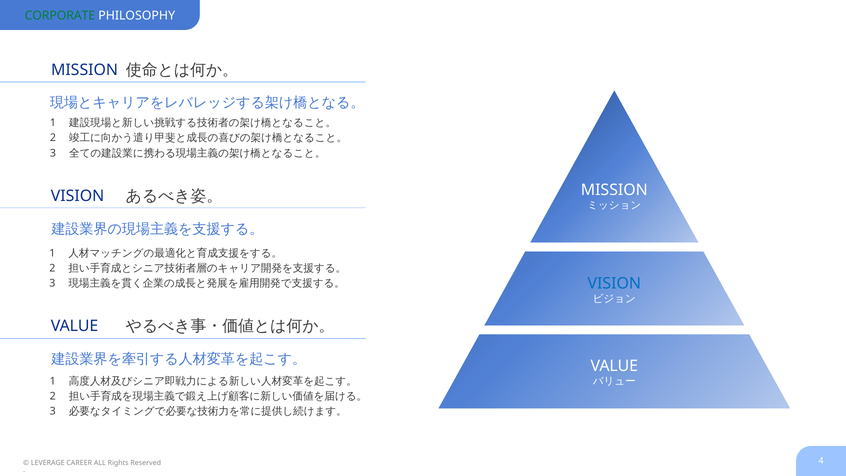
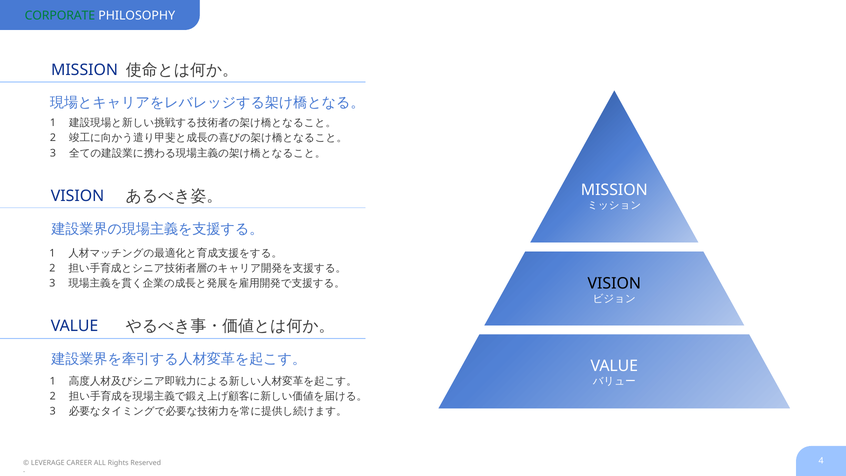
VISION colour: blue -> black (614, 283)
